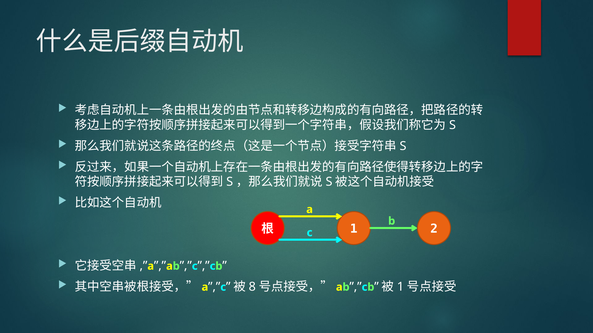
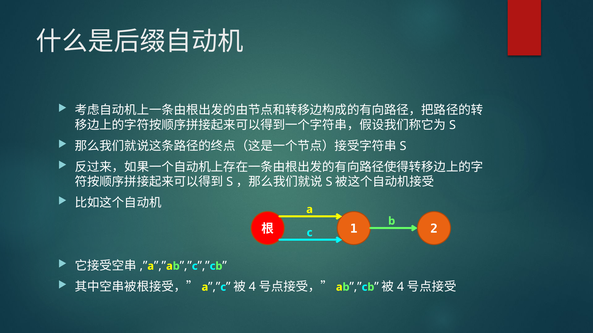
8: 8 -> 4 (252, 287)
1: 1 -> 4 (401, 287)
